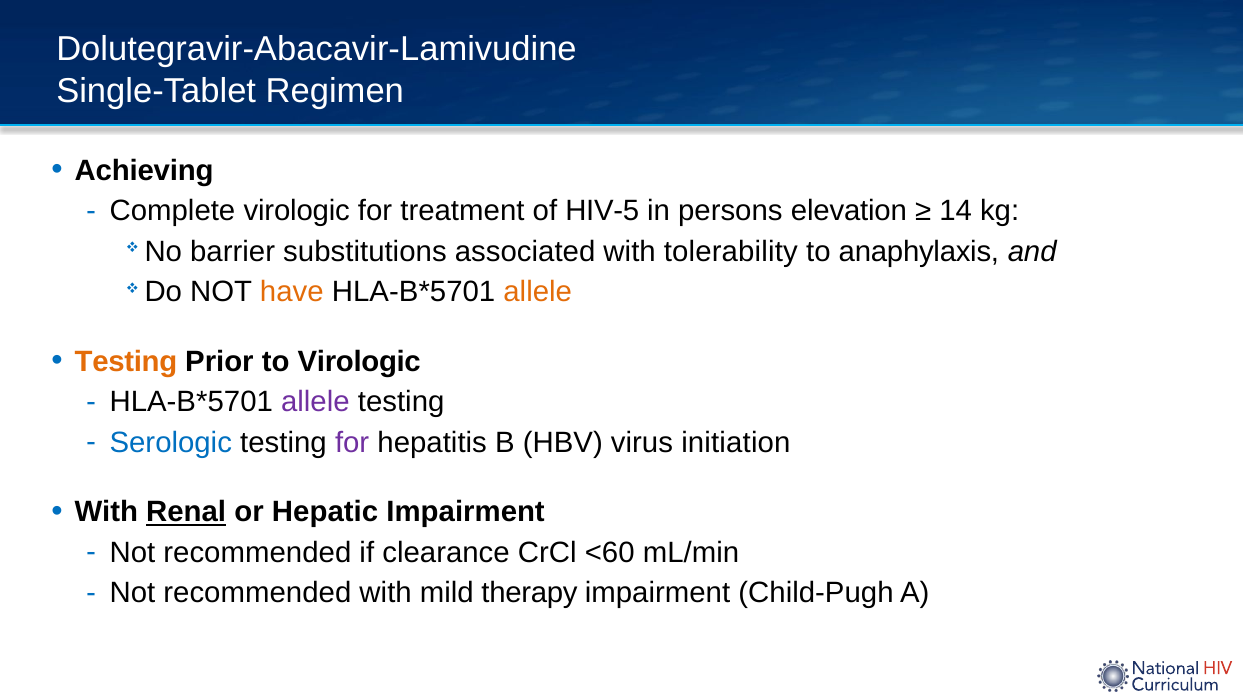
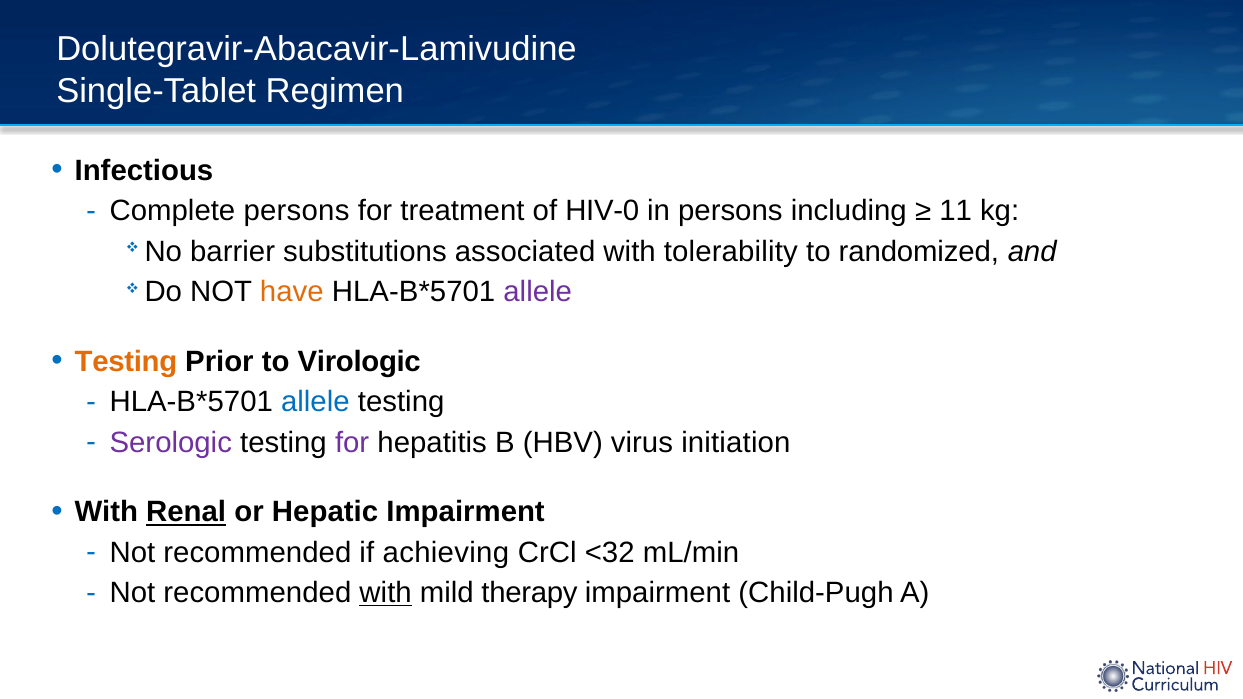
Achieving: Achieving -> Infectious (144, 171)
Complete virologic: virologic -> persons (296, 211)
HIV-5: HIV-5 -> HIV-0 (602, 211)
elevation: elevation -> including (849, 211)
14: 14 -> 11 (956, 211)
anaphylaxis: anaphylaxis -> randomized (919, 251)
allele colour: orange -> purple (538, 292)
allele colour: purple -> blue (315, 402)
Serologic colour: blue -> purple (171, 442)
clearance: clearance -> achieving (446, 553)
<60: <60 -> <32 (610, 553)
with underline: none -> present (386, 593)
